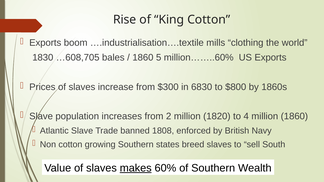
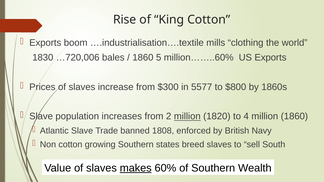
…608,705: …608,705 -> …720,006 (78, 58)
6830: 6830 -> 5577 (202, 87)
million underline: none -> present (187, 117)
